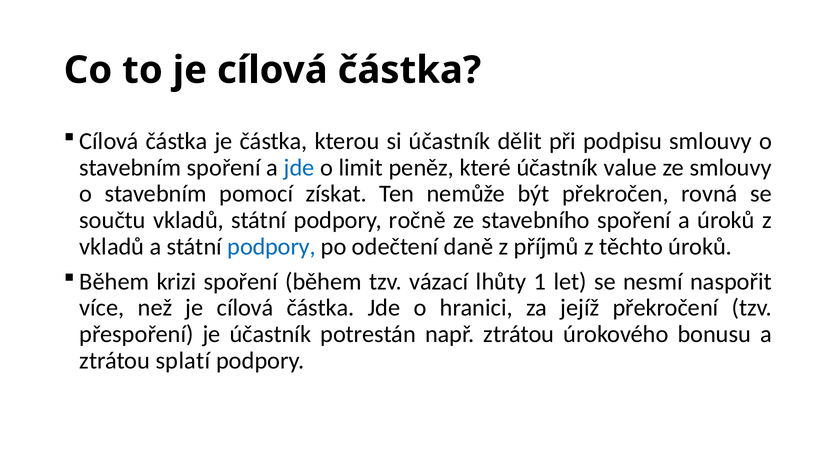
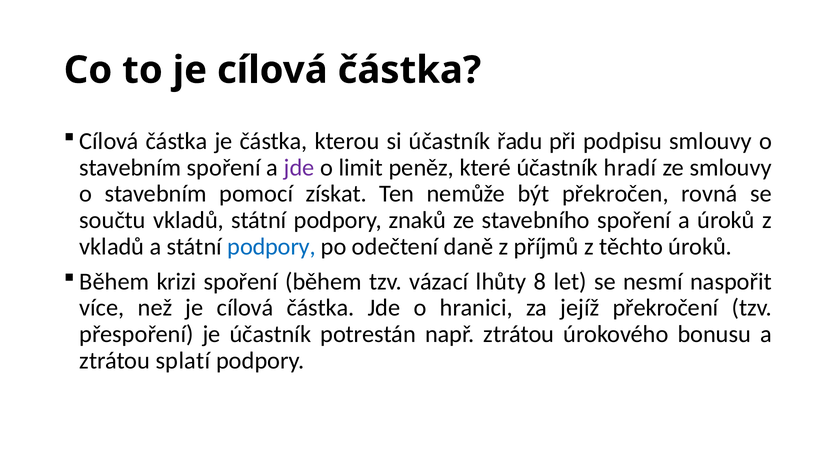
dělit: dělit -> řadu (520, 141)
jde colour: blue -> purple (299, 168)
value: value -> hradí (630, 168)
ročně: ročně -> znaků (418, 220)
1: 1 -> 8 (540, 282)
